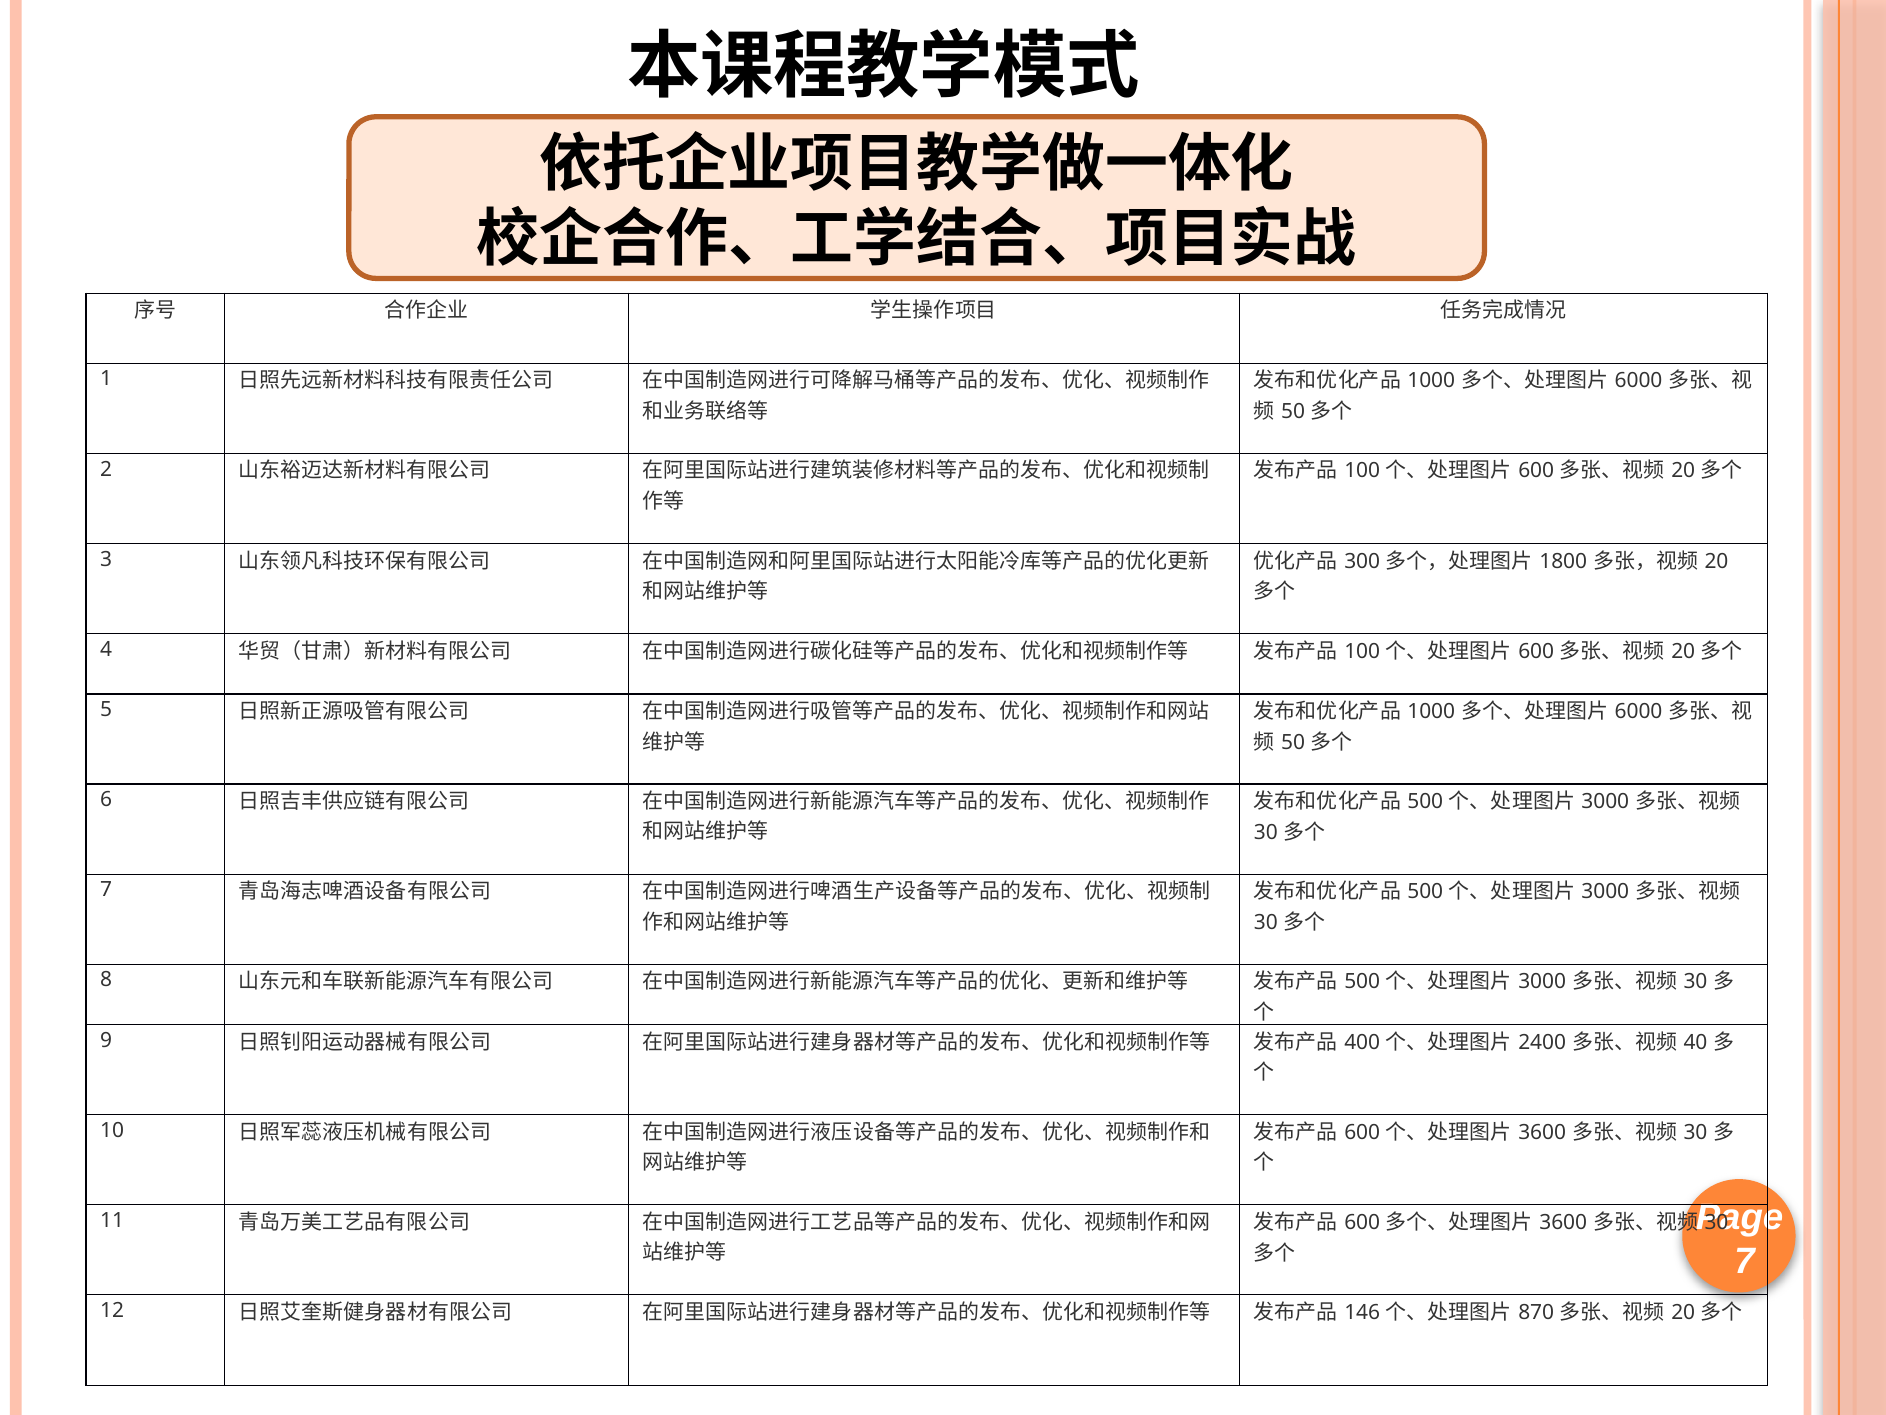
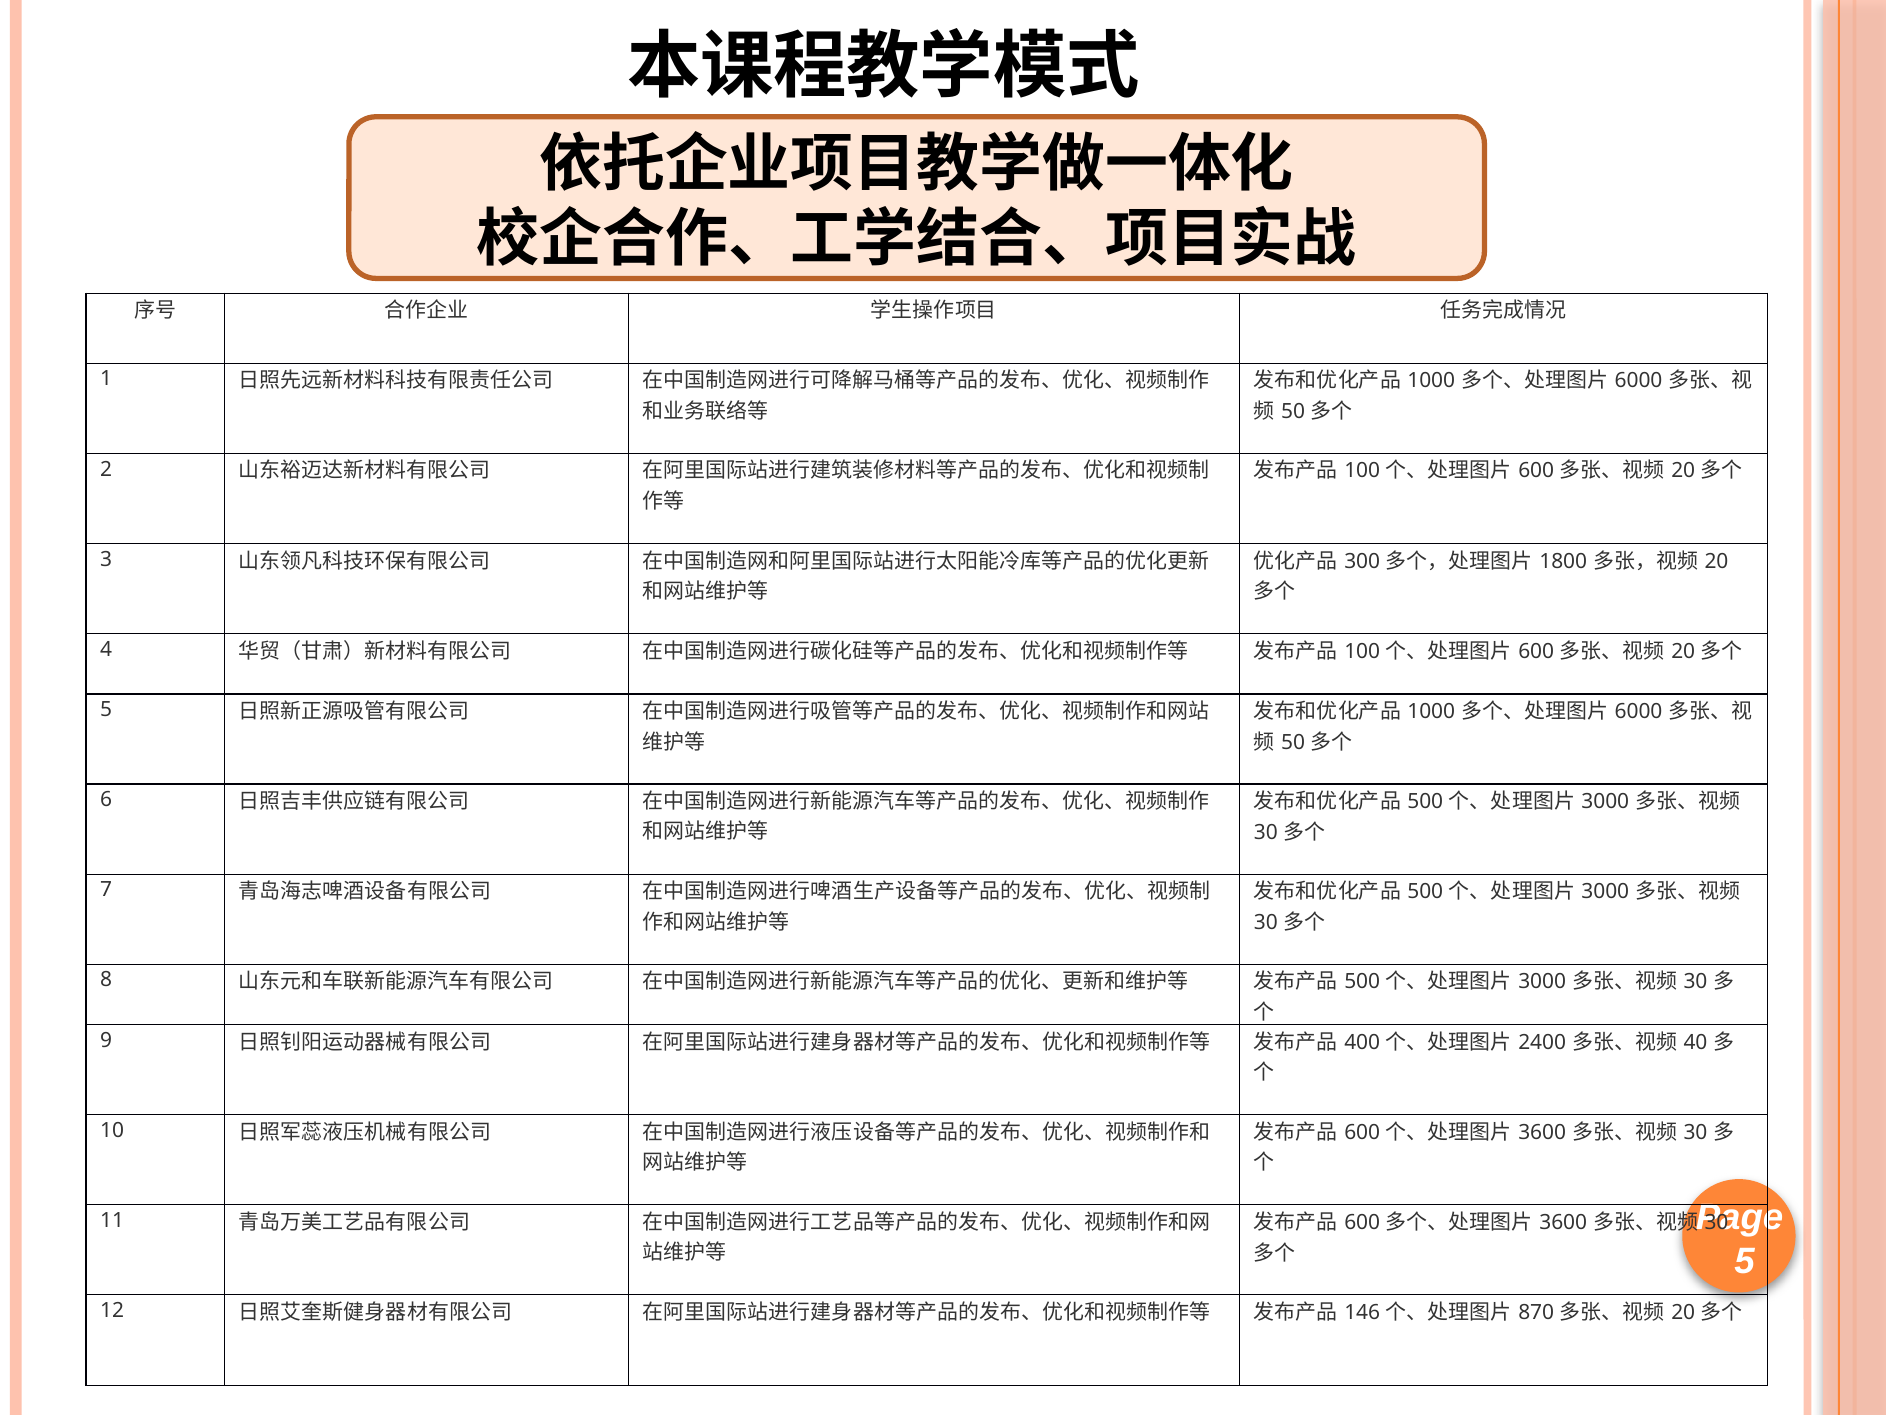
7: 7 -> 5 (1745, 1261)
